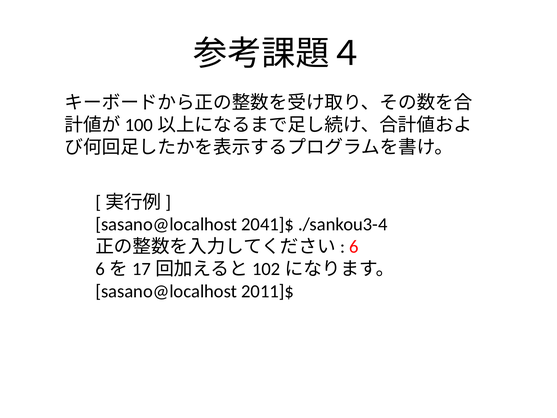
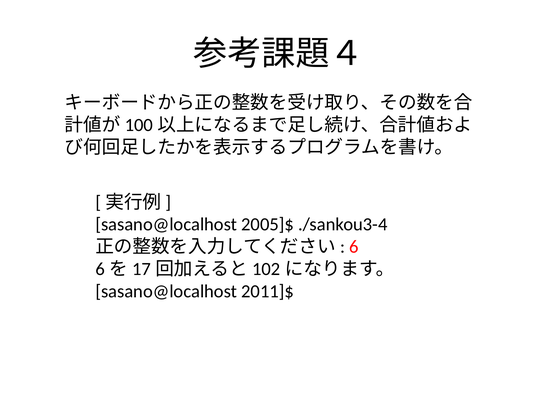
2041]$: 2041]$ -> 2005]$ (268, 224)
